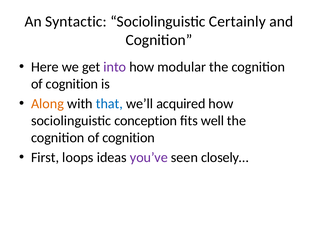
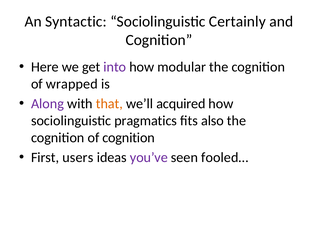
cognition: cognition -> wrapped (72, 84)
Along colour: orange -> purple (47, 103)
that colour: blue -> orange (109, 103)
conception: conception -> pragmatics (146, 120)
well: well -> also (212, 120)
loops: loops -> users (78, 157)
closely…: closely… -> fooled… (225, 157)
